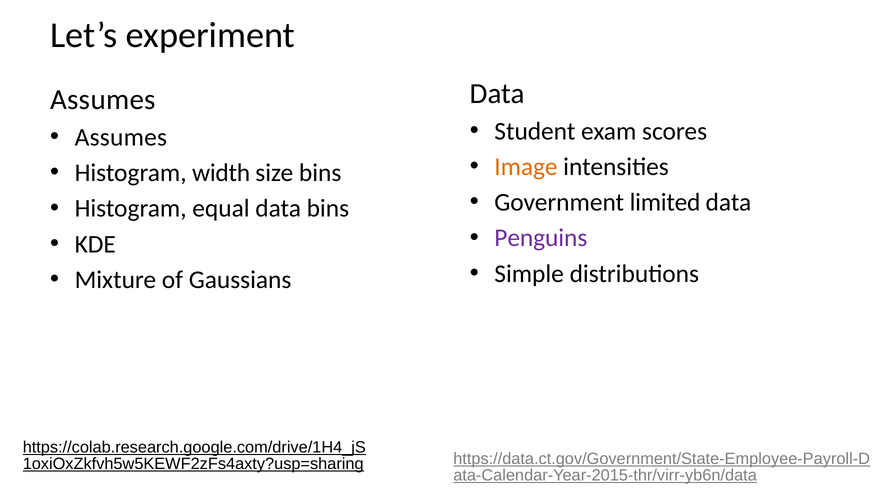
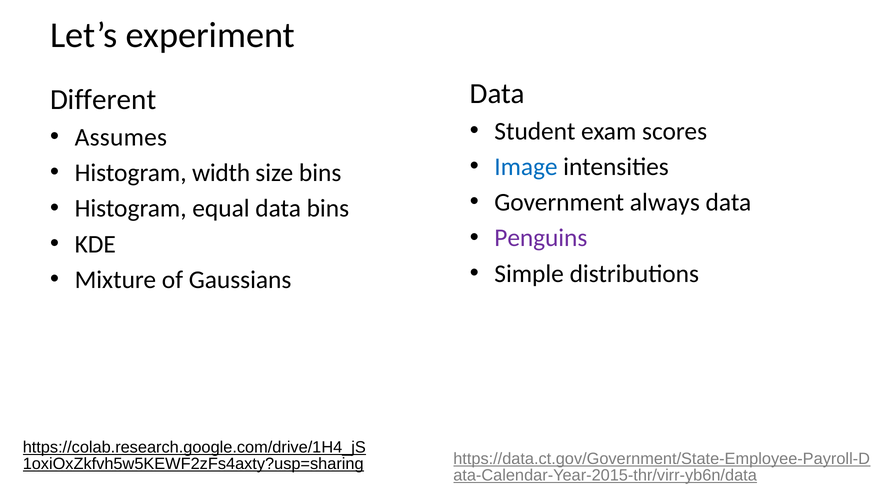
Assumes: Assumes -> Different (103, 100)
Image colour: orange -> blue (526, 167)
limited: limited -> always (665, 202)
